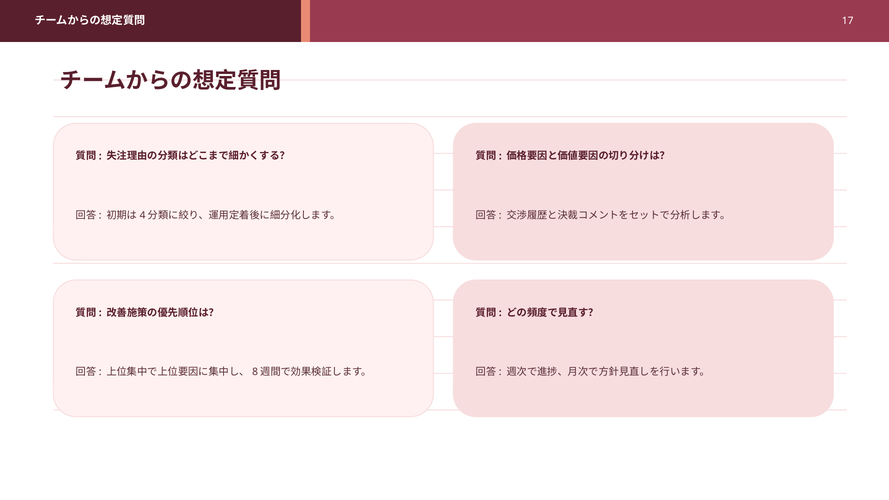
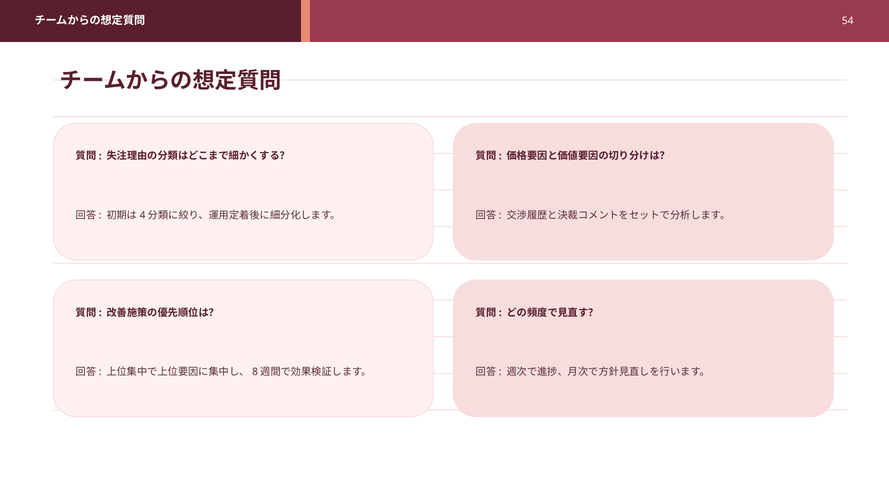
17: 17 -> 54 (848, 21)
